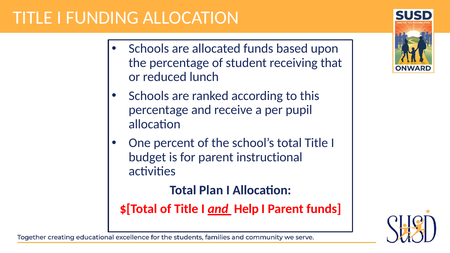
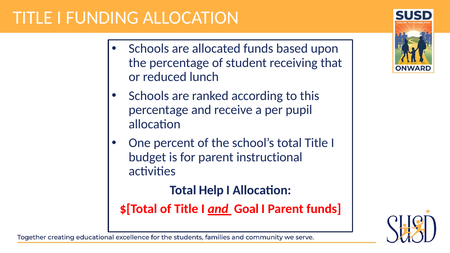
Plan: Plan -> Help (211, 190)
Help: Help -> Goal (246, 209)
